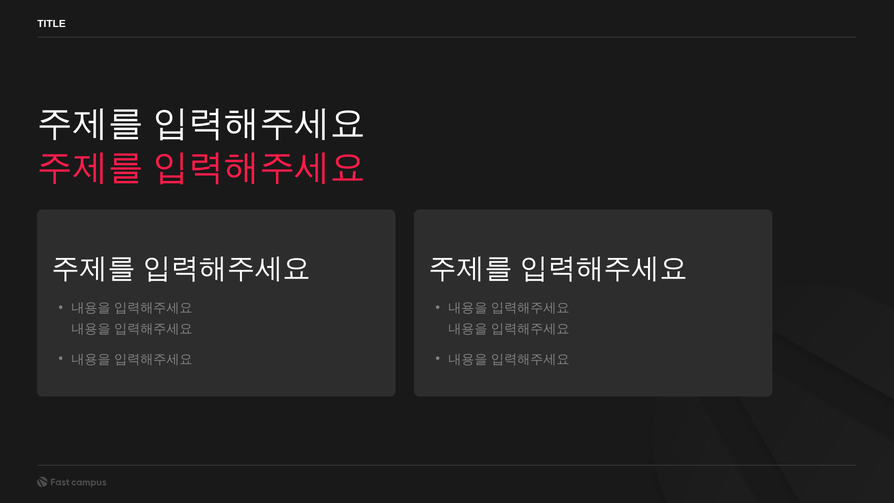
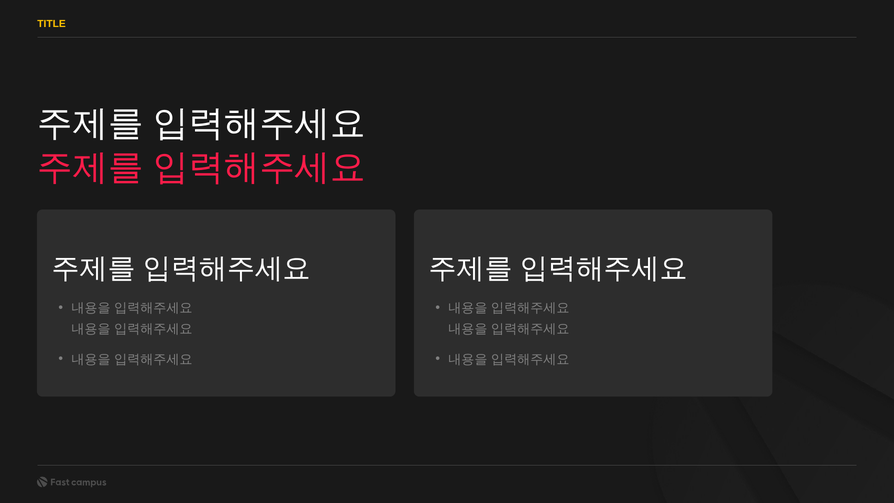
TITLE colour: white -> yellow (52, 24)
